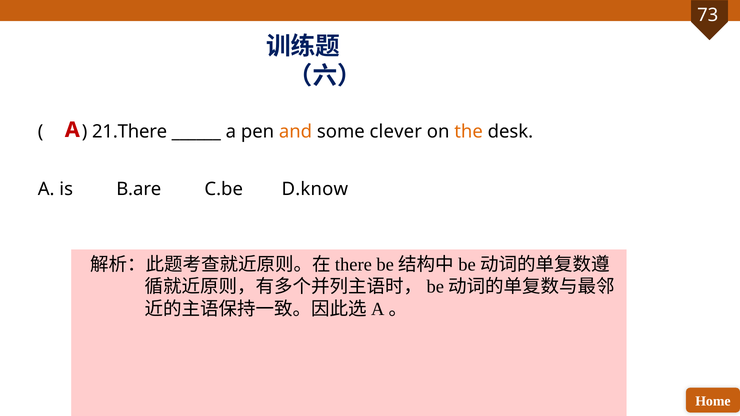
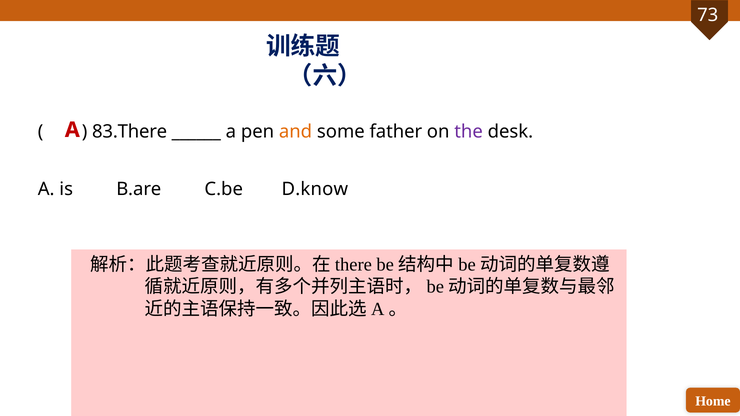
21.There: 21.There -> 83.There (130, 131)
clever: clever -> father (396, 131)
the colour: orange -> purple (469, 131)
